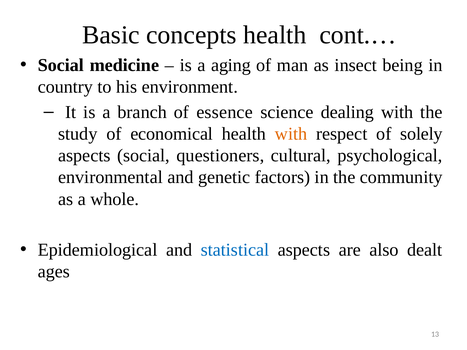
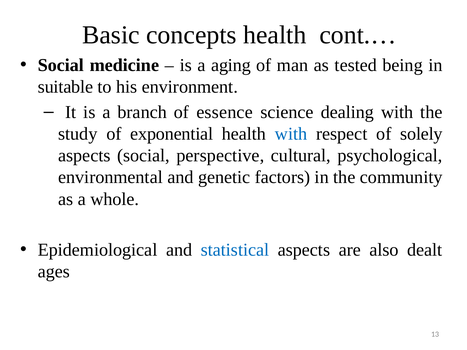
insect: insect -> tested (356, 65)
country: country -> suitable (65, 87)
economical: economical -> exponential (172, 134)
with colour: orange -> blue (291, 134)
questioners: questioners -> perspective (220, 156)
